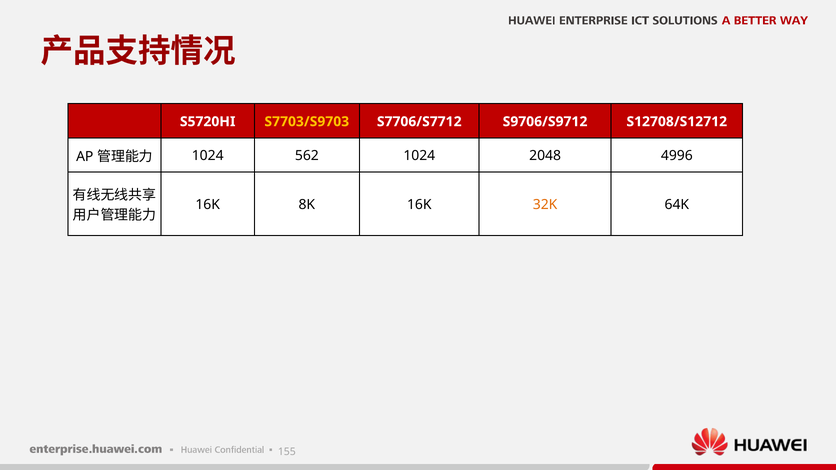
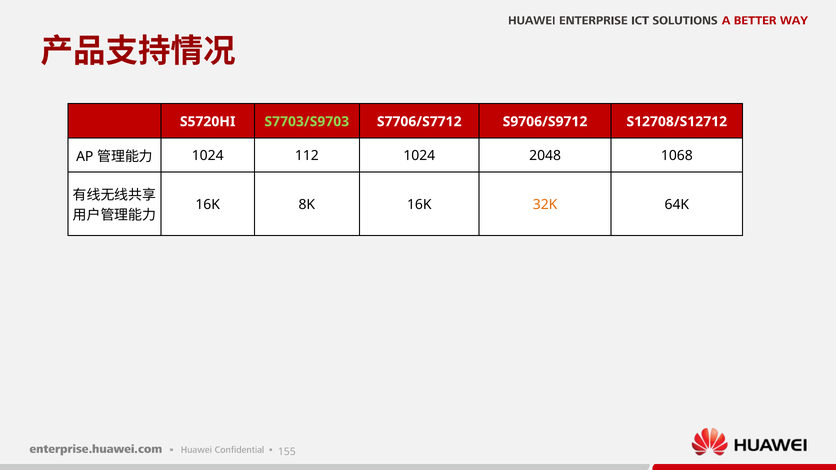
S7703/S9703 colour: yellow -> light green (307, 122)
562: 562 -> 112 (307, 156)
4996: 4996 -> 1068 (677, 156)
